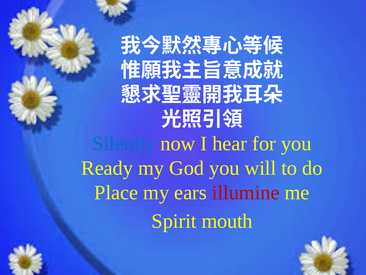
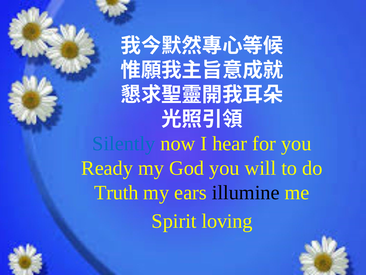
Place: Place -> Truth (116, 192)
illumine colour: red -> black (246, 192)
mouth: mouth -> loving (227, 221)
